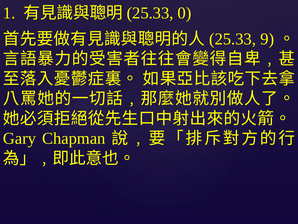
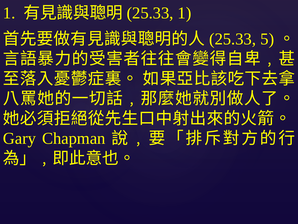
0: 0 -> 1 (184, 13)
9: 9 -> 5 (267, 39)
